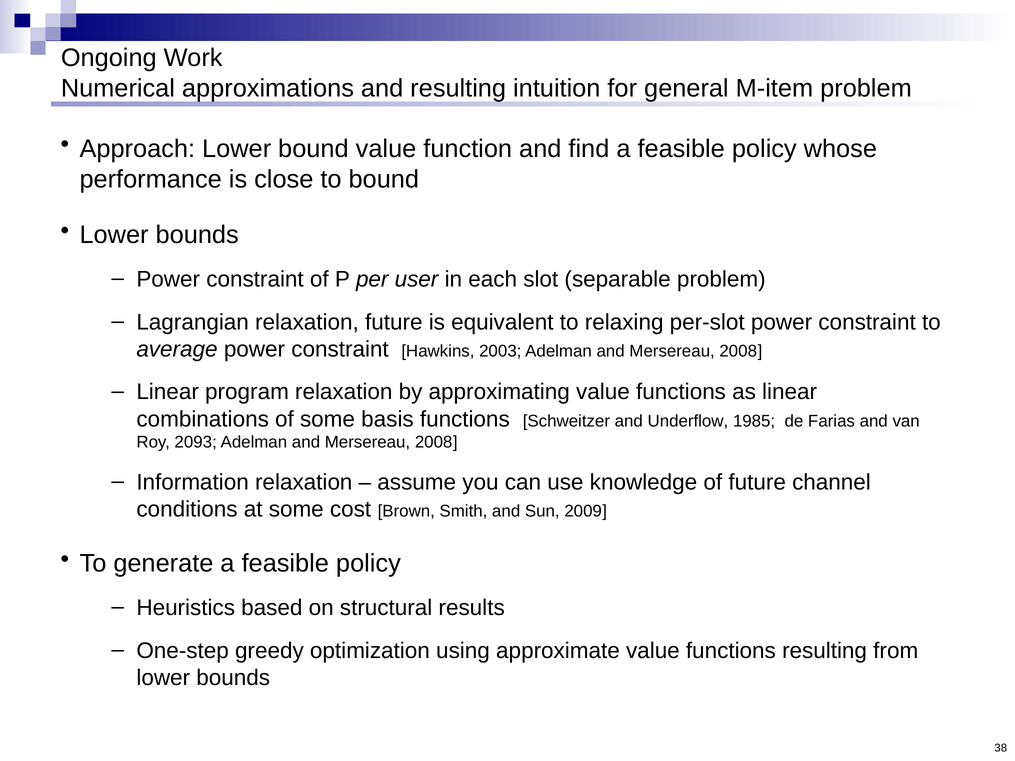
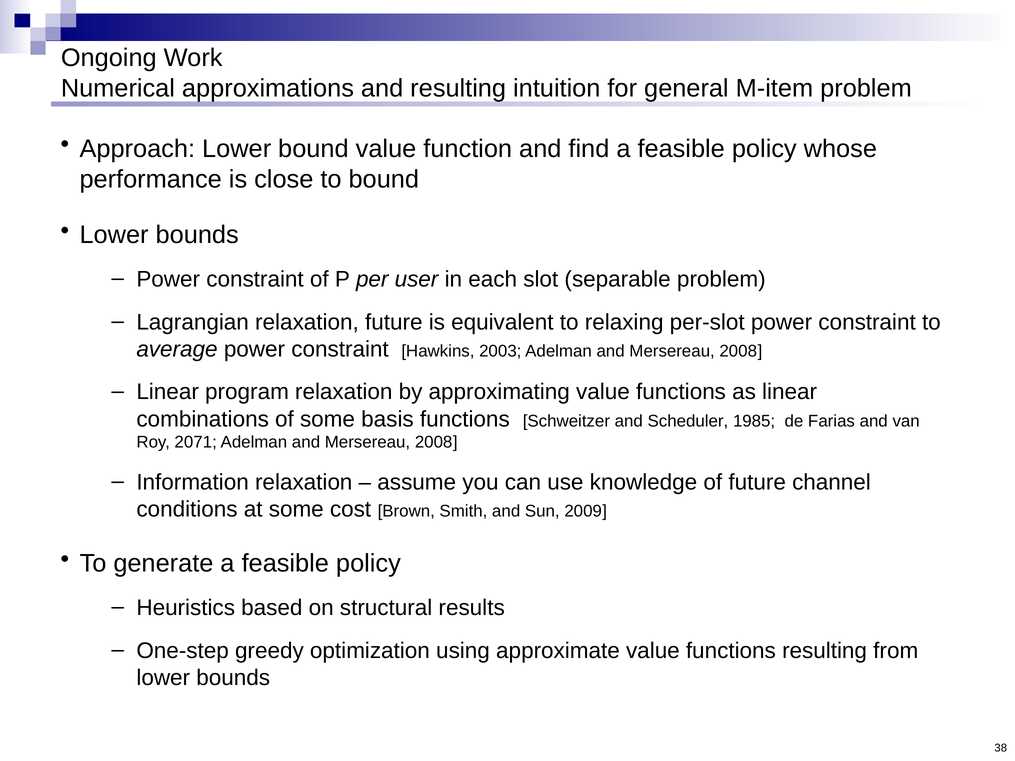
Underflow: Underflow -> Scheduler (688, 421)
2093: 2093 -> 2071 (196, 443)
